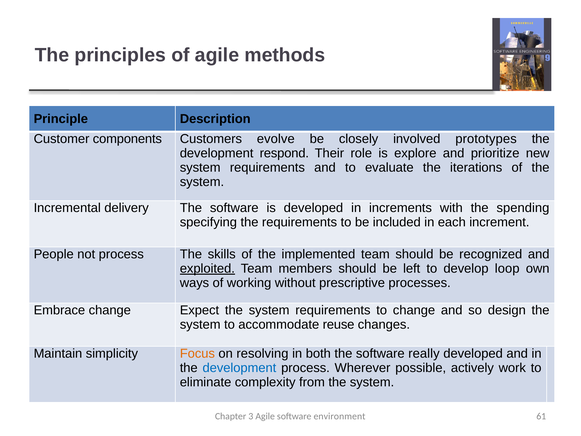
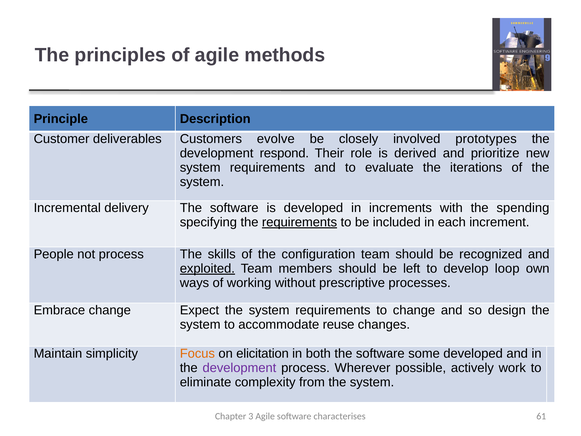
components: components -> deliverables (127, 139)
explore: explore -> derived (415, 153)
requirements underline: none -> present (300, 222)
implemented: implemented -> configuration (318, 254)
resolving: resolving -> elicitation (263, 353)
really: really -> some (424, 353)
development colour: blue -> purple (239, 368)
environment: environment -> characterises (340, 416)
